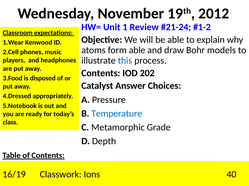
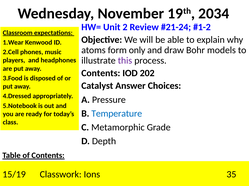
2012: 2012 -> 2034 (214, 14)
1: 1 -> 2 (125, 27)
form able: able -> only (137, 50)
this colour: blue -> purple (125, 61)
16/19: 16/19 -> 15/19 (14, 175)
40: 40 -> 35 (231, 175)
